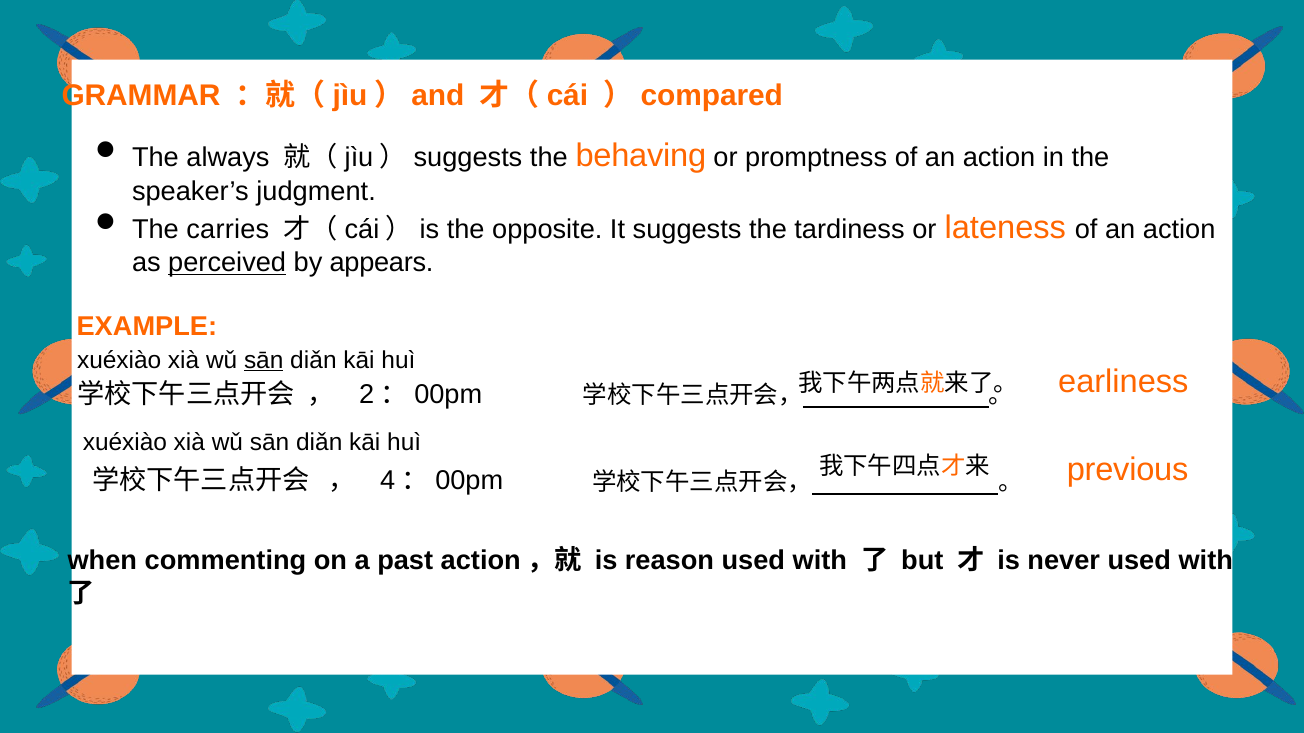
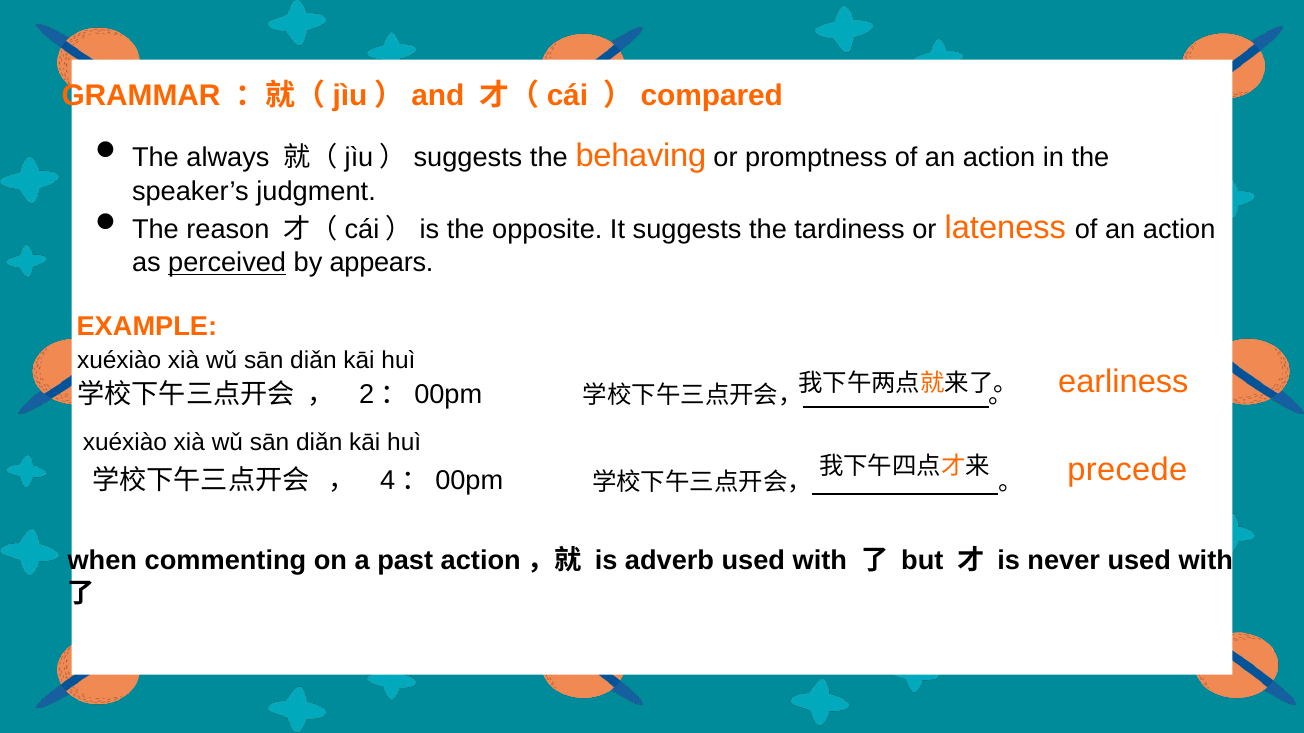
carries: carries -> reason (228, 229)
sān underline: present -> none (264, 360)
previous: previous -> precede (1127, 470)
reason: reason -> adverb (669, 561)
